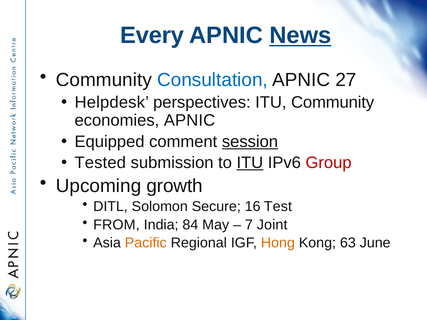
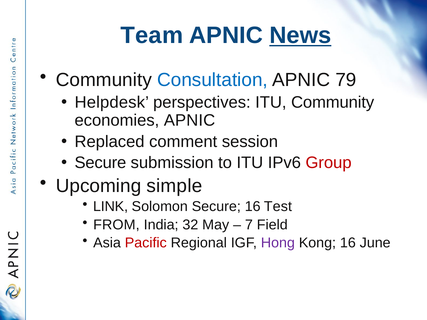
Every: Every -> Team (152, 35)
27: 27 -> 79 (346, 80)
Equipped: Equipped -> Replaced (110, 142)
session underline: present -> none (250, 142)
Tested: Tested -> Secure (100, 163)
ITU underline: present -> none (250, 163)
growth: growth -> simple (174, 186)
DITL: DITL -> LINK (111, 207)
84: 84 -> 32 (190, 225)
Joint: Joint -> Field (272, 225)
Pacific colour: orange -> red (146, 243)
Hong colour: orange -> purple (278, 243)
Kong 63: 63 -> 16 (348, 243)
